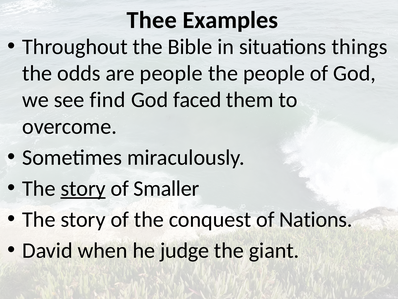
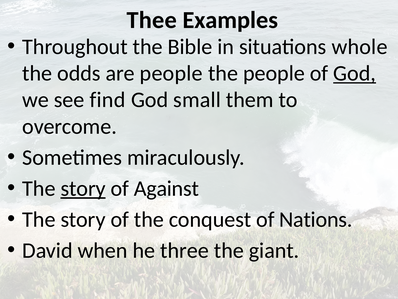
things: things -> whole (360, 47)
God underline: none -> present (355, 73)
faced: faced -> small (197, 100)
Smaller: Smaller -> Against (166, 188)
judge: judge -> three (184, 250)
